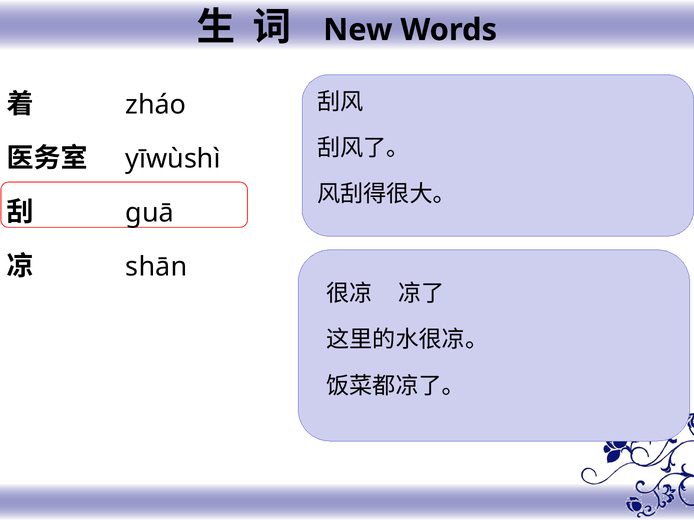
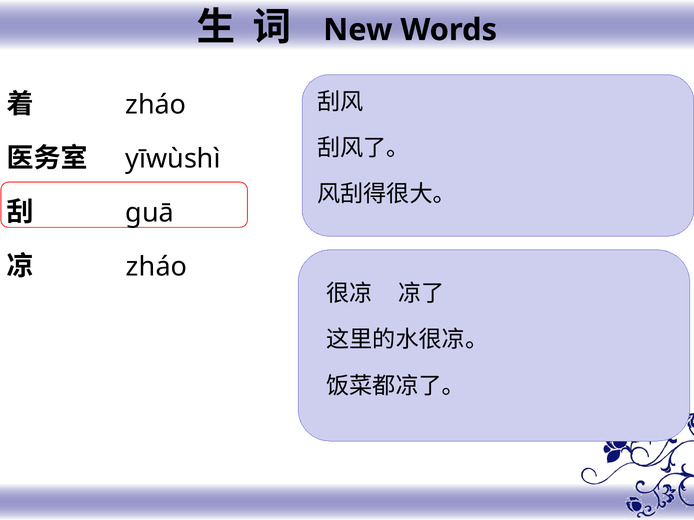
shān: shān -> zháo (156, 267)
